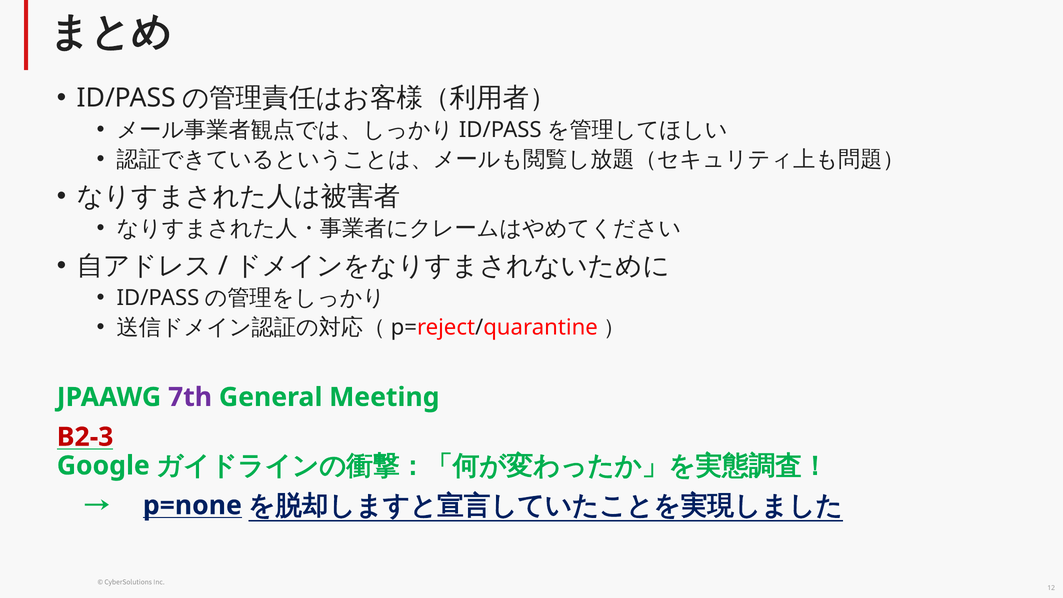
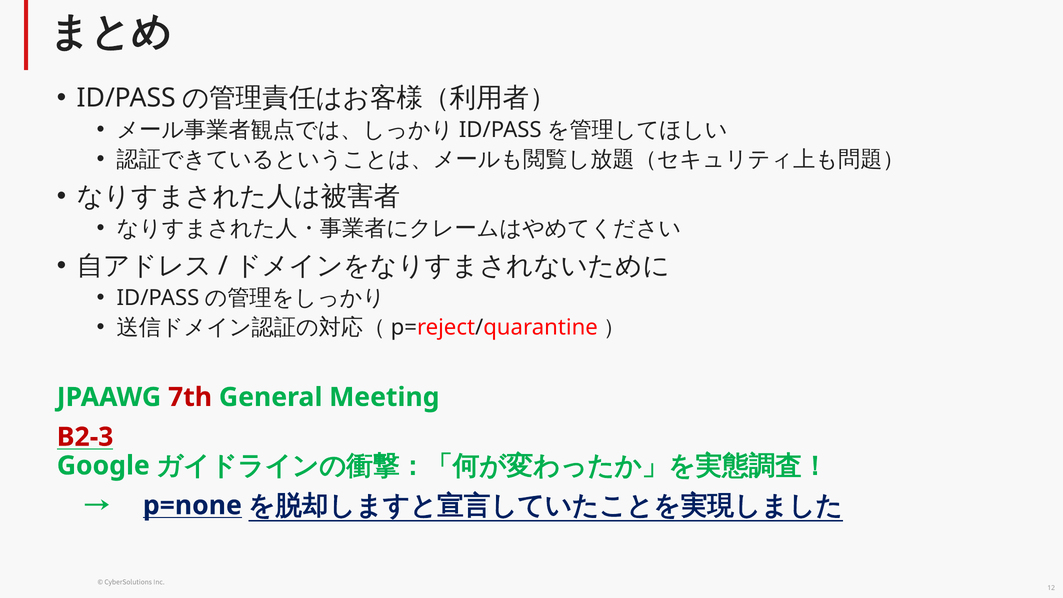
7th colour: purple -> red (190, 397)
